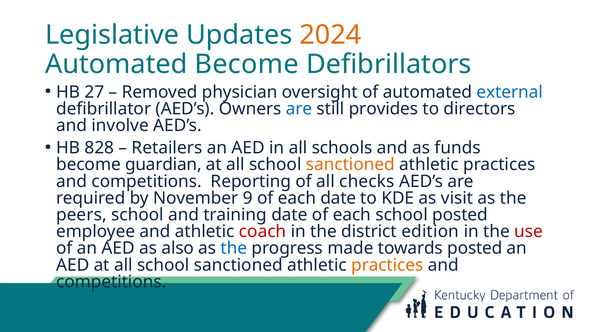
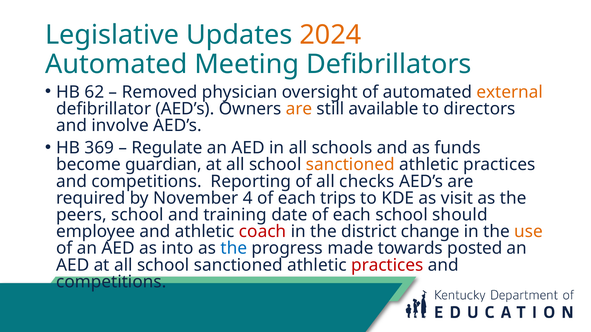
Automated Become: Become -> Meeting (247, 64)
27: 27 -> 62 (94, 92)
external colour: blue -> orange (510, 92)
are colour: blue -> orange (299, 109)
provides: provides -> available (384, 109)
828: 828 -> 369 (99, 148)
Retailers: Retailers -> Regulate (167, 148)
9: 9 -> 4 (248, 198)
each date: date -> trips (338, 198)
school posted: posted -> should (460, 215)
edition: edition -> change (430, 232)
use colour: red -> orange (529, 232)
also: also -> into (178, 249)
practices colour: orange -> red (387, 265)
